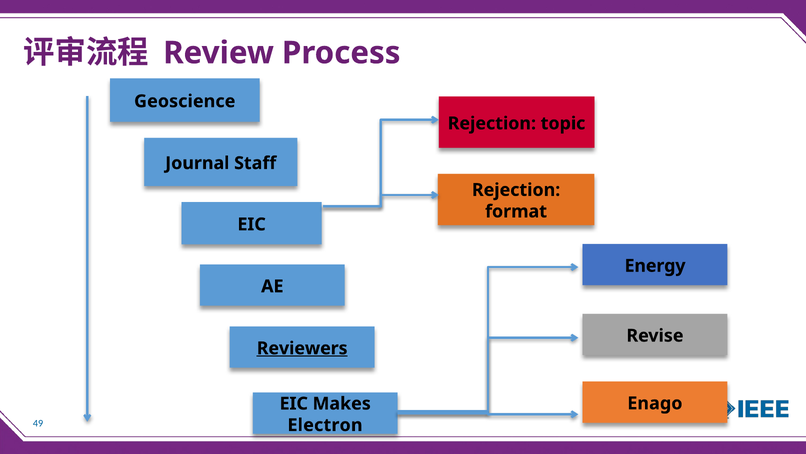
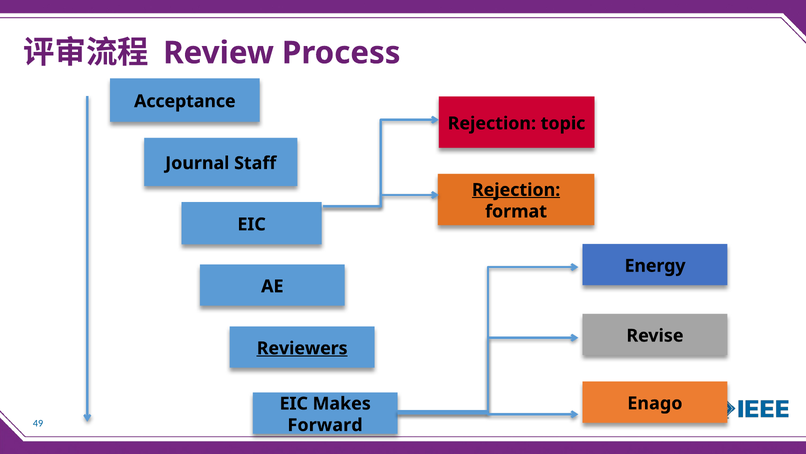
Geoscience: Geoscience -> Acceptance (185, 101)
Rejection underline: none -> present (516, 190)
Electron: Electron -> Forward (325, 425)
